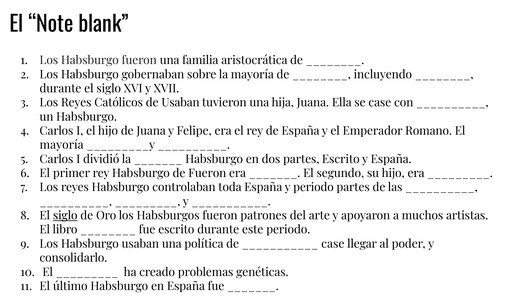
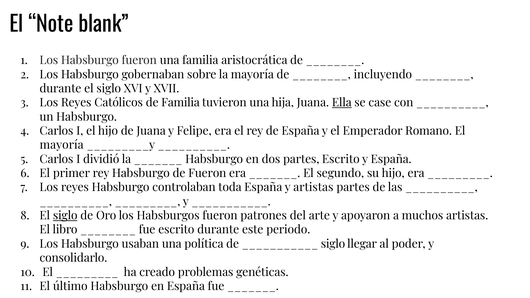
de Usaban: Usaban -> Familia (181, 103)
Ella underline: none -> present (342, 103)
y periodo: periodo -> artistas (313, 188)
case: case -> siglo (333, 244)
